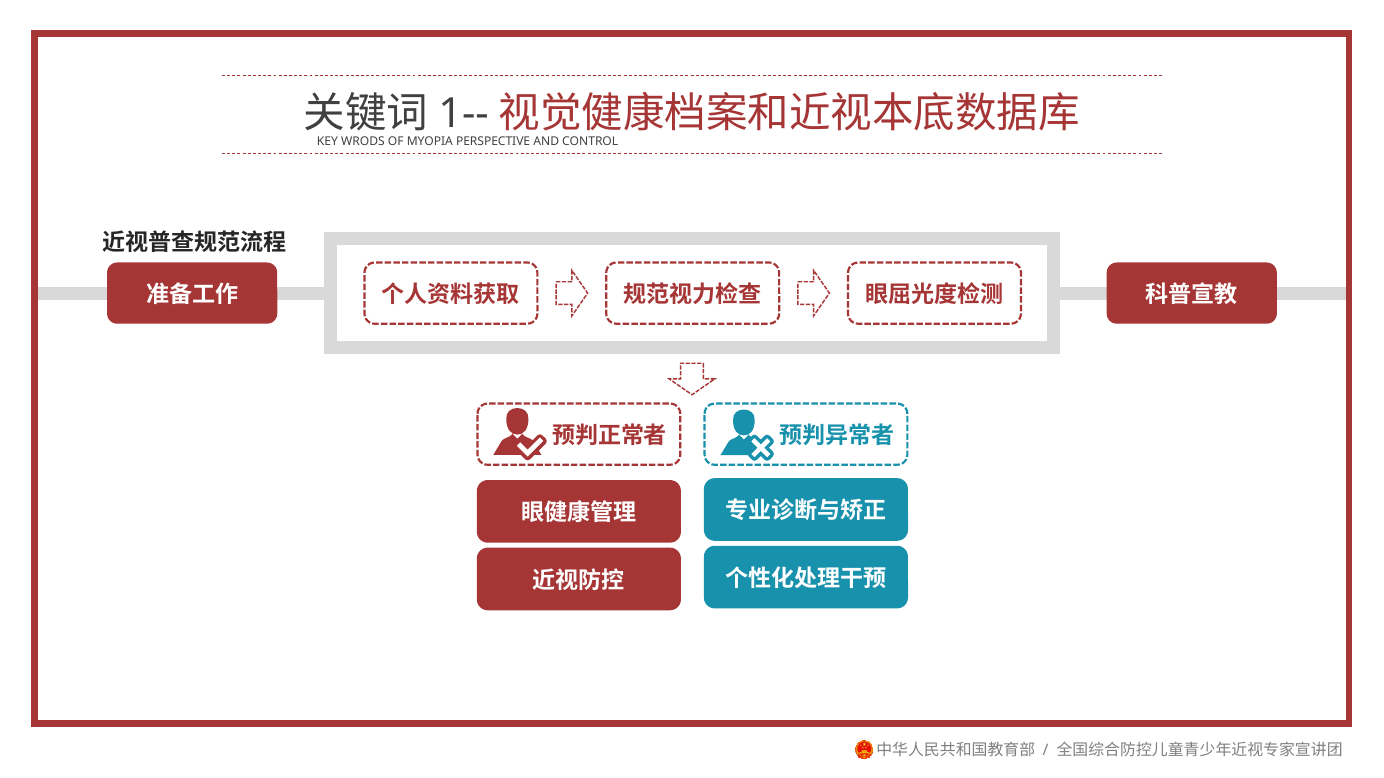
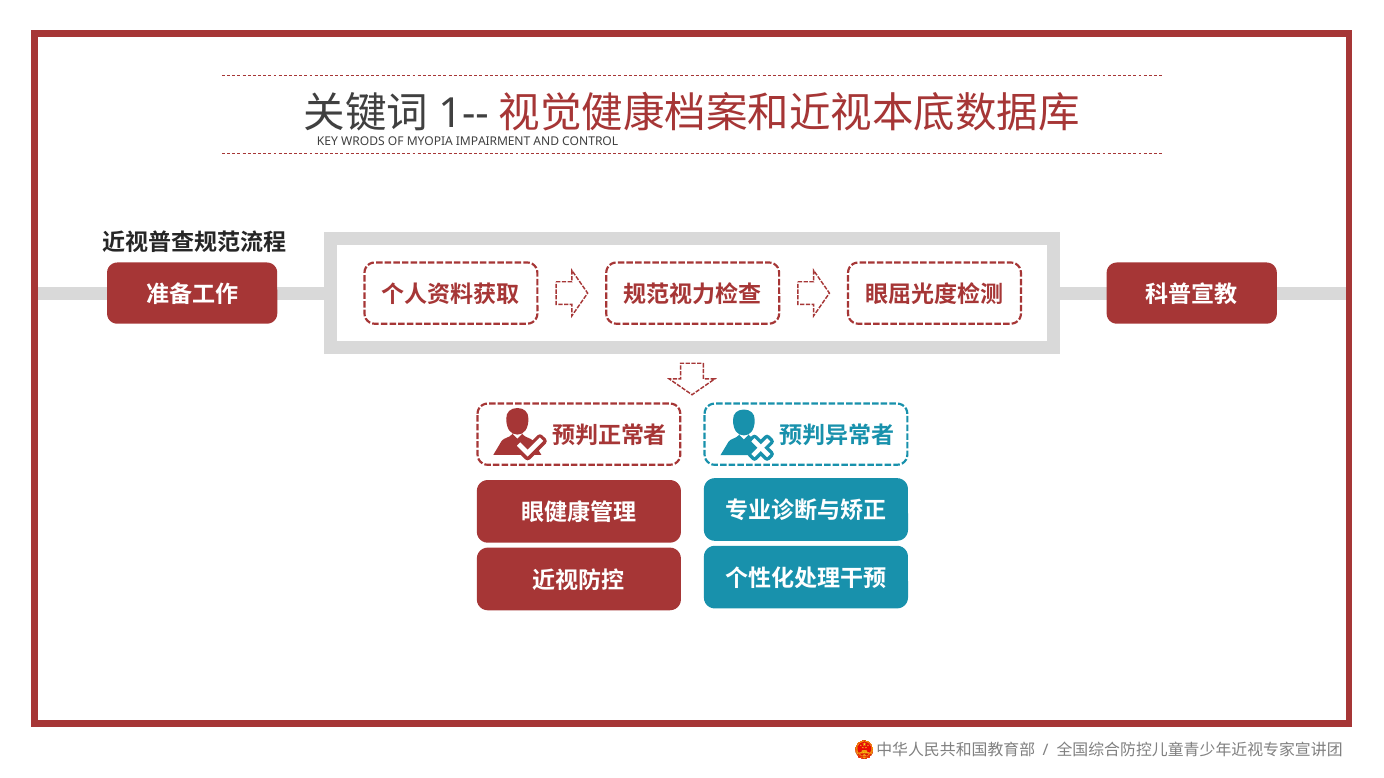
PERSPECTIVE: PERSPECTIVE -> IMPAIRMENT (493, 142)
